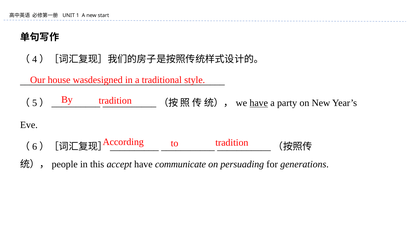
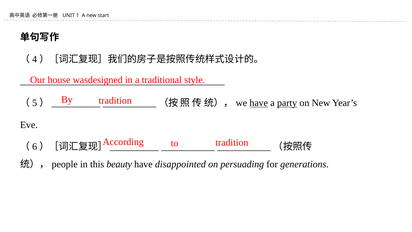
party underline: none -> present (287, 103)
accept: accept -> beauty (119, 164)
communicate: communicate -> disappointed (180, 164)
